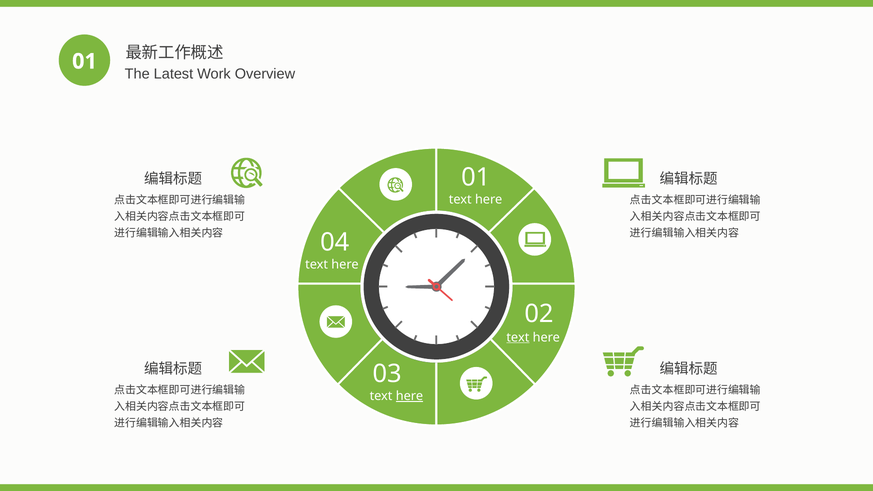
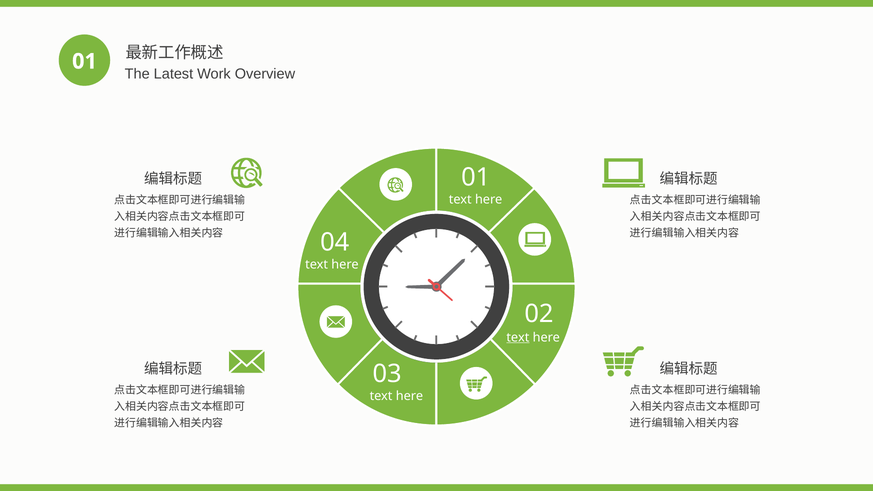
here underline: present -> none (409, 396)
